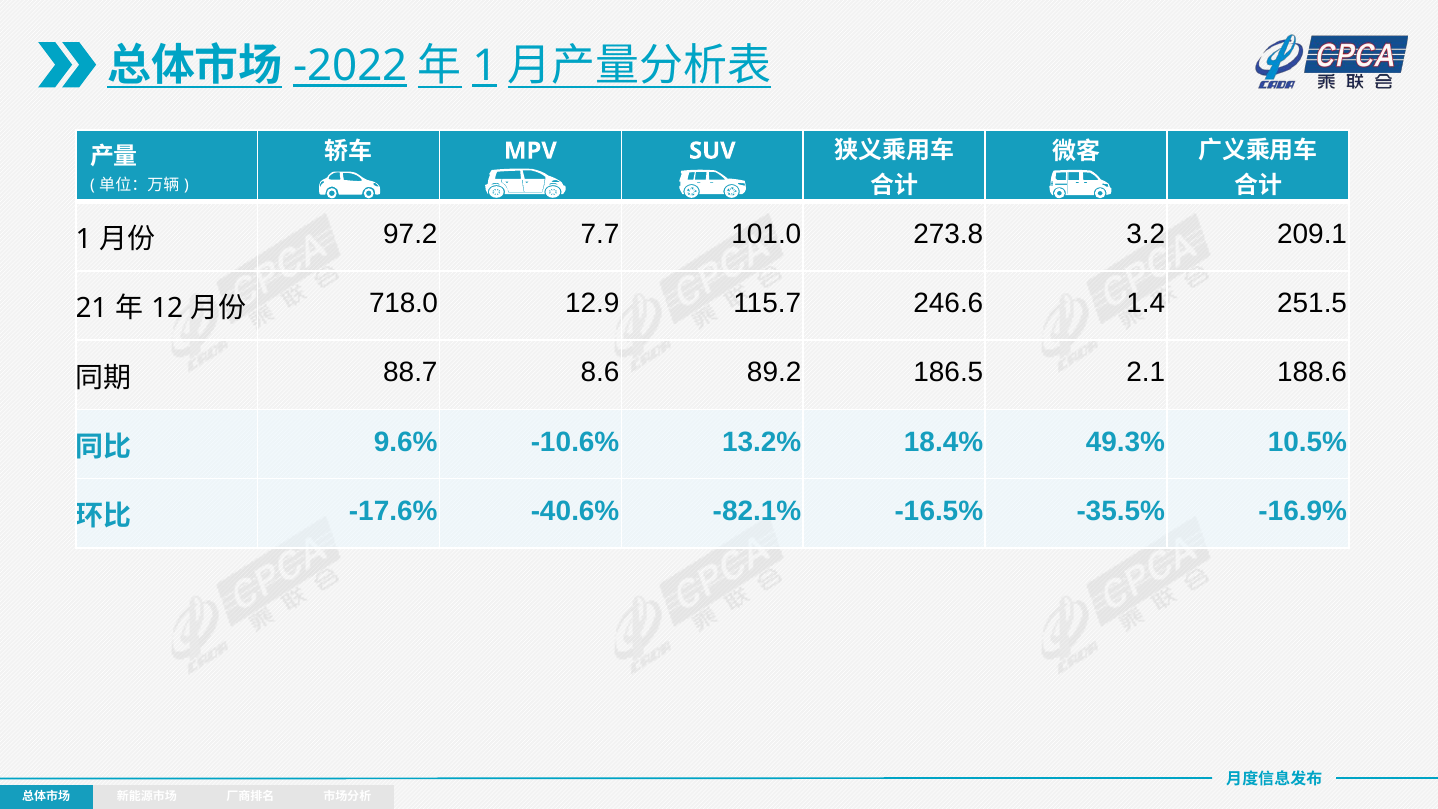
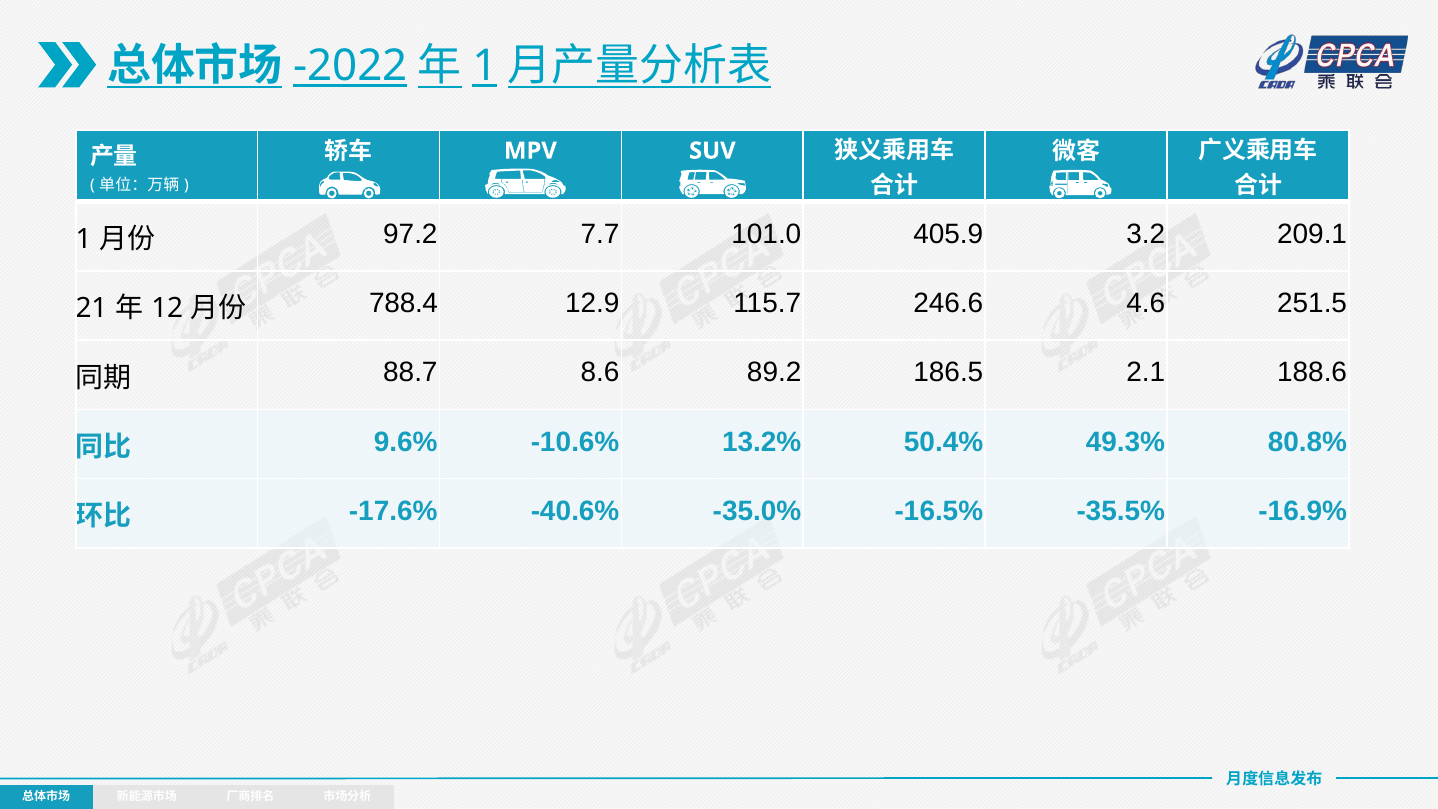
273.8: 273.8 -> 405.9 (948, 234)
718.0: 718.0 -> 788.4 (404, 303)
1.4: 1.4 -> 4.6 (1146, 303)
18.4%: 18.4% -> 50.4% (944, 442)
10.5%: 10.5% -> 80.8% (1307, 442)
-82.1%: -82.1% -> -35.0% (757, 511)
